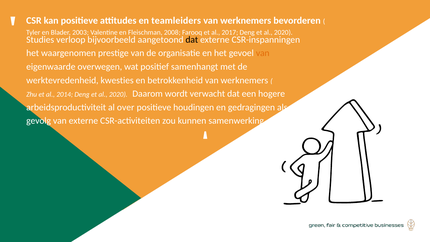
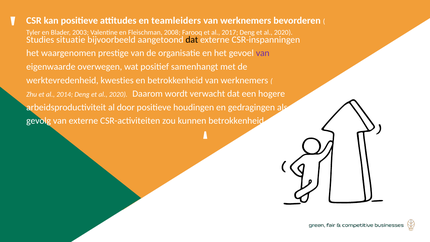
verloop: verloop -> situatie (71, 40)
van colour: orange -> purple (263, 53)
over: over -> door (126, 107)
kunnen samenwerking: samenwerking -> betrokkenheid (237, 121)
